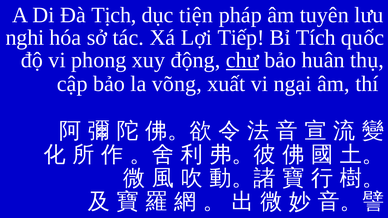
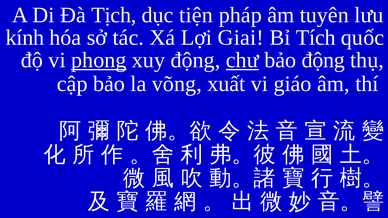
nghi: nghi -> kính (25, 38)
Tiếp: Tiếp -> Giai (241, 38)
phong underline: none -> present (99, 60)
bảo huân: huân -> động (323, 60)
ngại: ngại -> giáo (293, 84)
